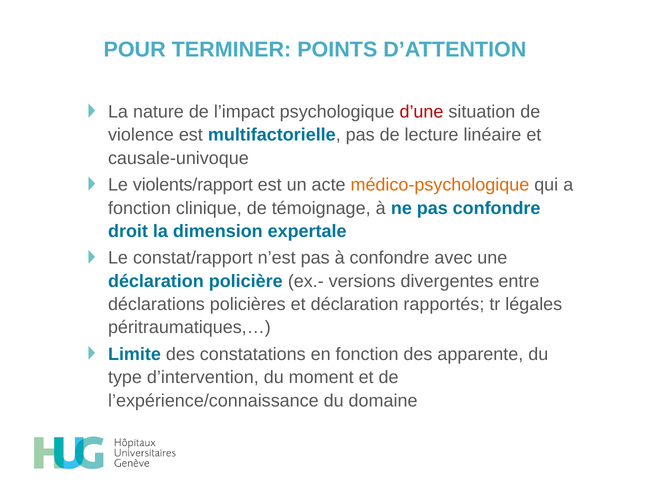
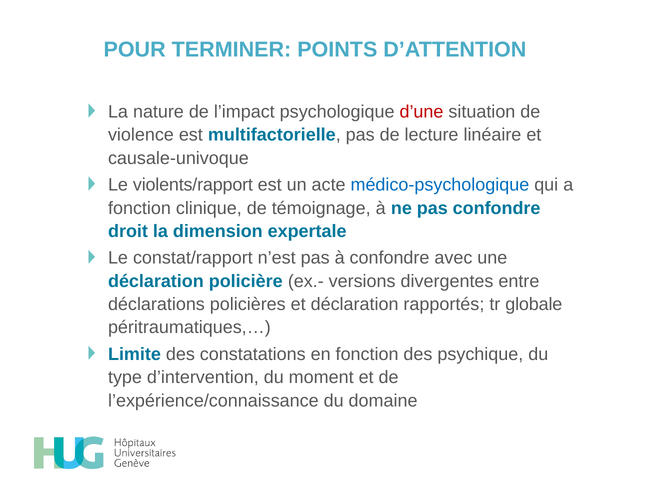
médico-psychologique colour: orange -> blue (440, 185)
légales: légales -> globale (534, 305)
apparente: apparente -> psychique (480, 355)
